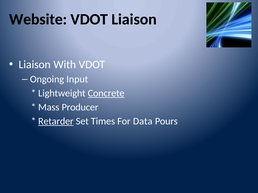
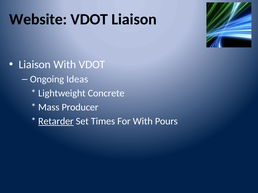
Input: Input -> Ideas (77, 79)
Concrete underline: present -> none (106, 93)
For Data: Data -> With (143, 122)
